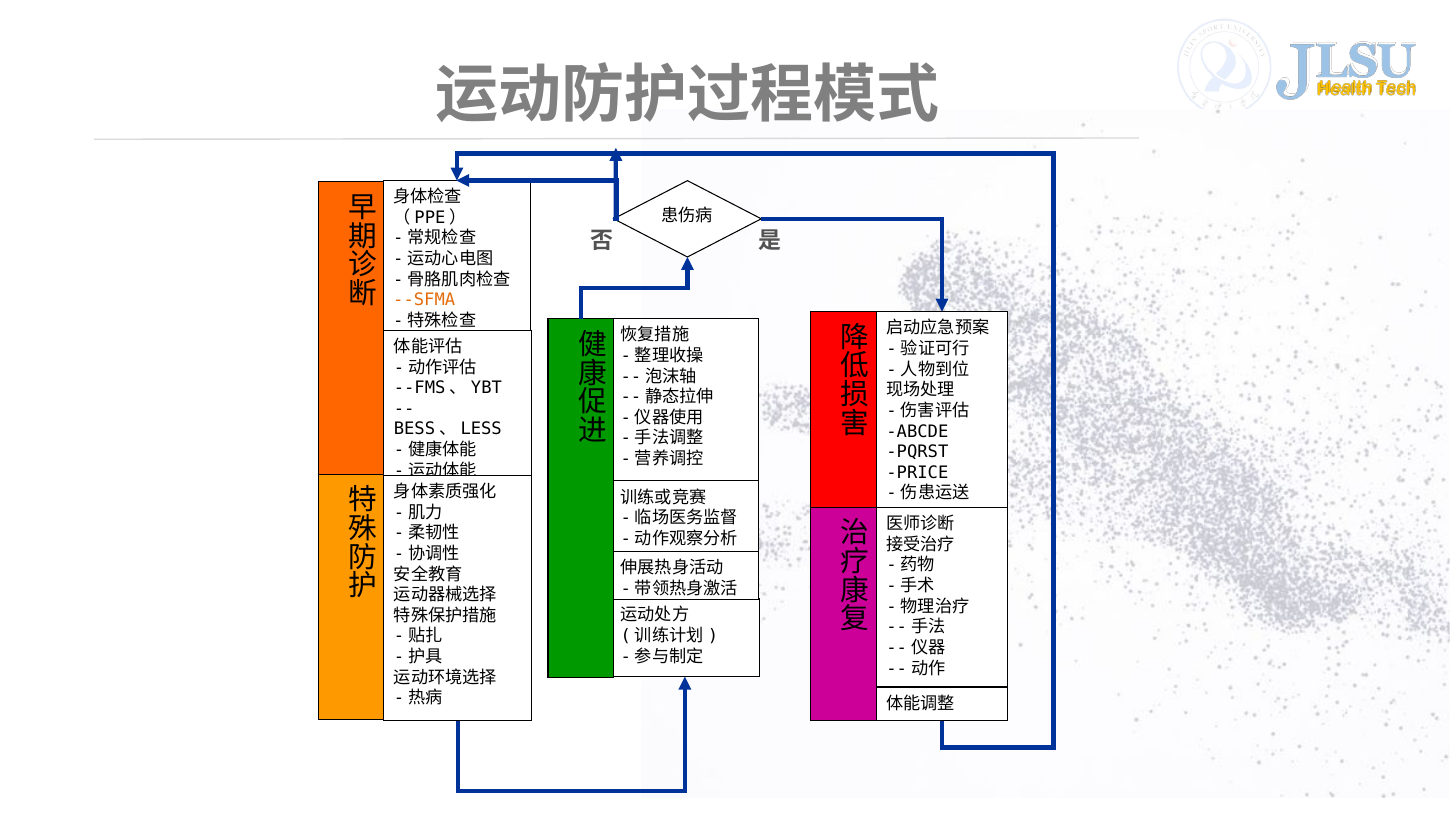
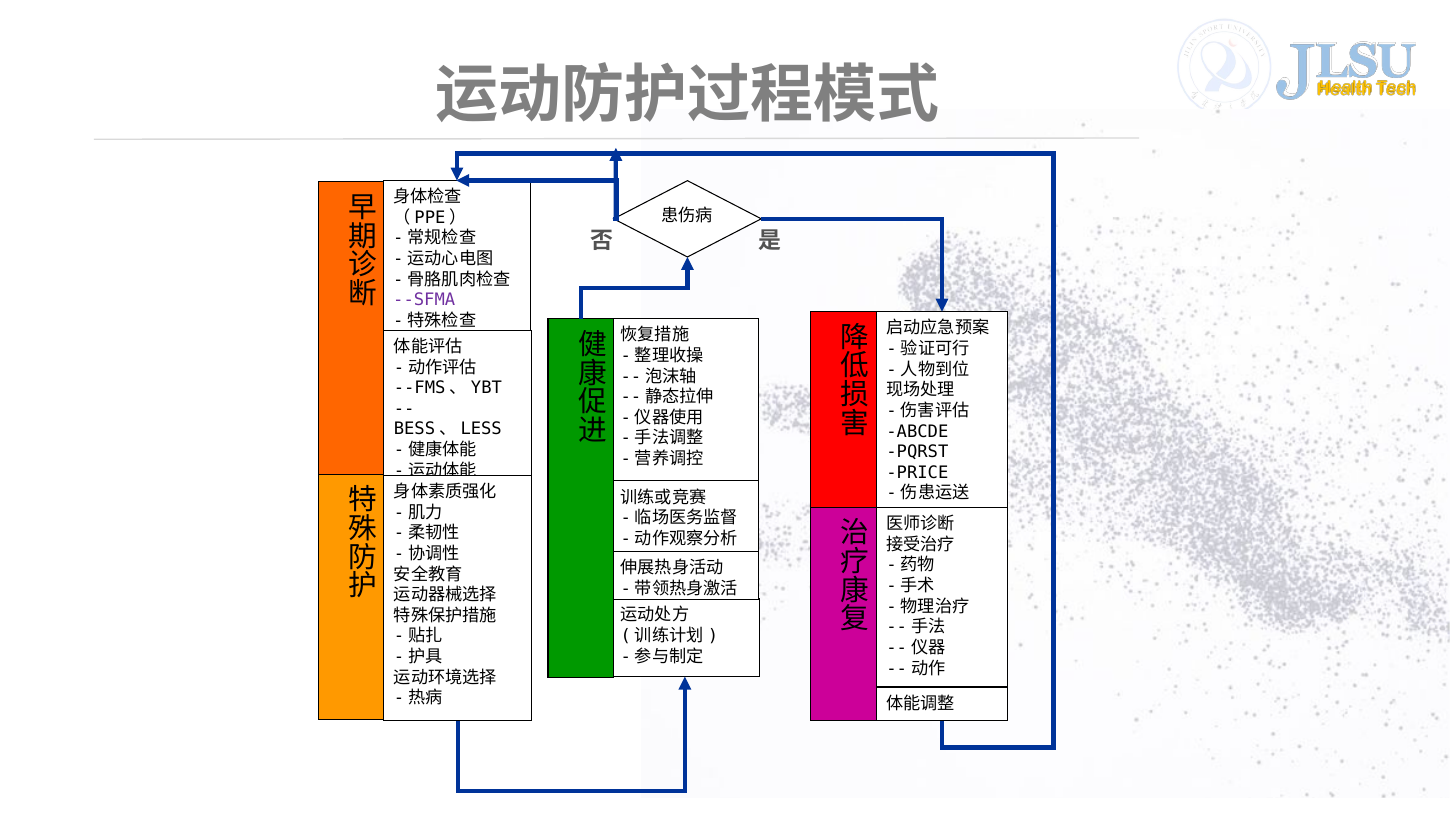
--SFMA colour: orange -> purple (424, 300)
